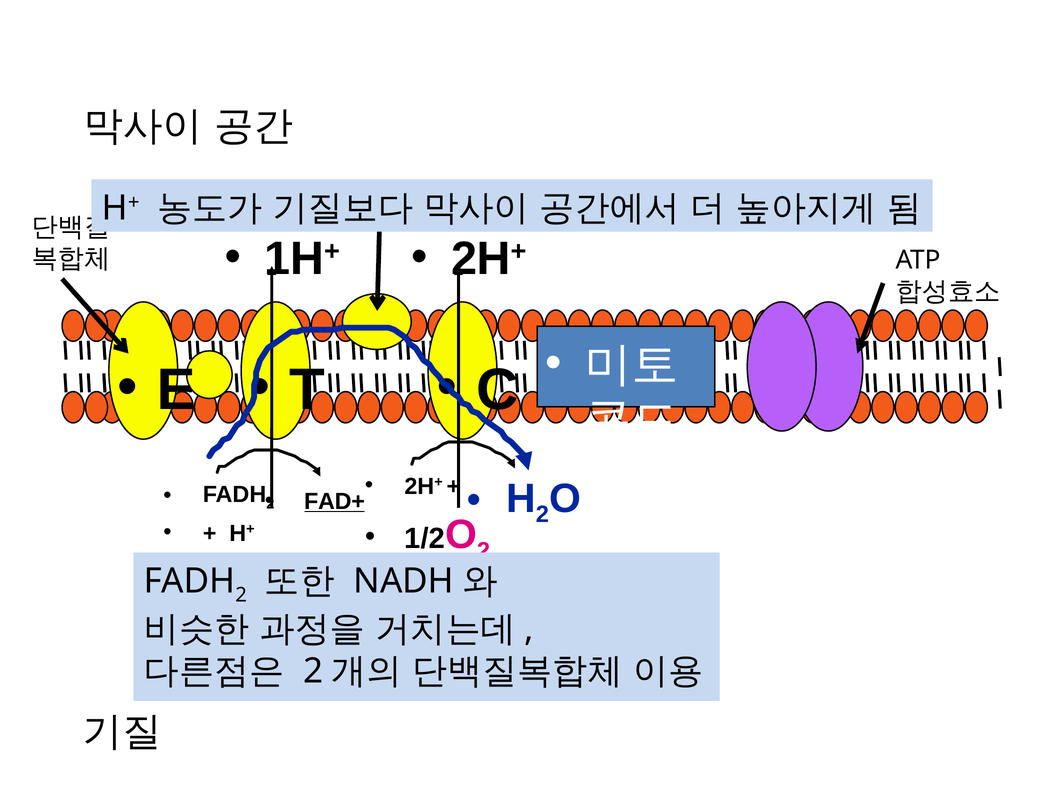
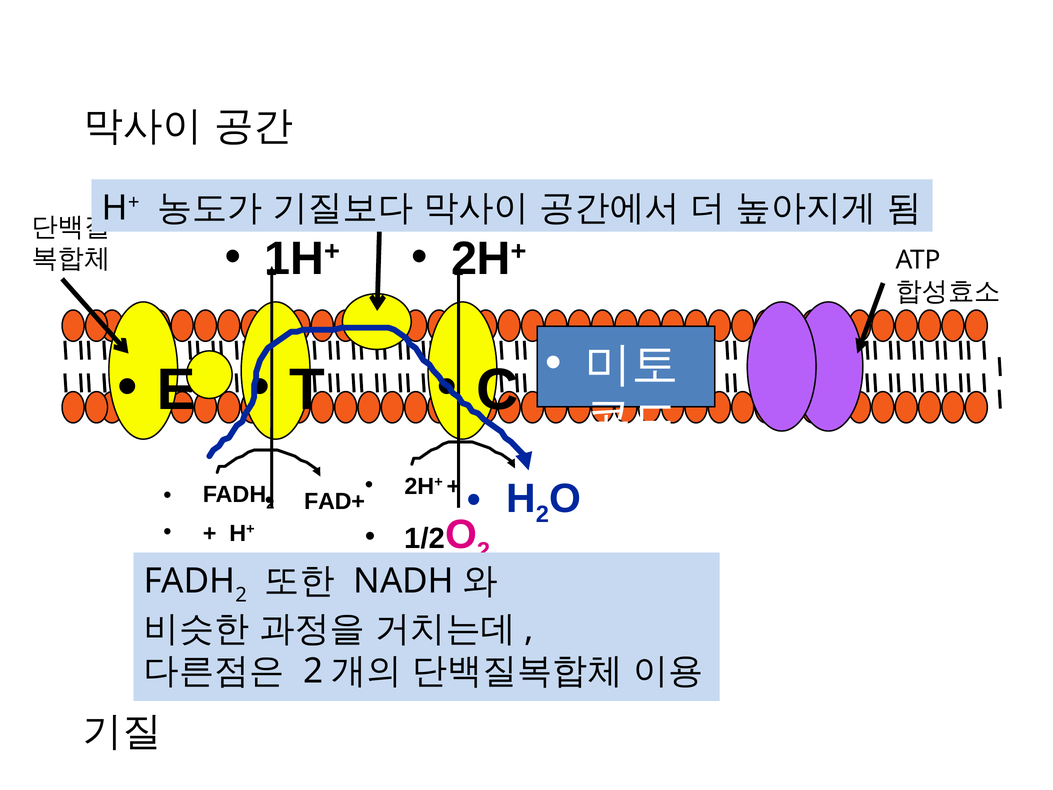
FAD+ underline: present -> none (335, 501)
